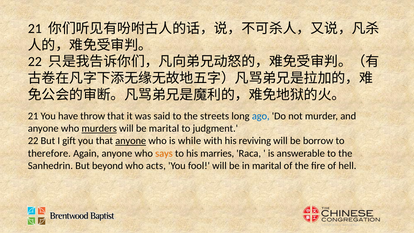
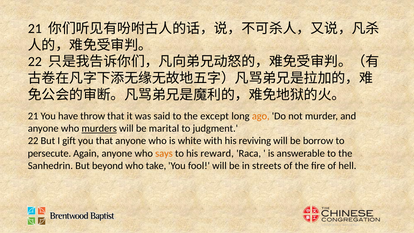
streets: streets -> except (215, 116)
ago colour: blue -> orange (261, 116)
anyone underline: present -> none (131, 141)
while: while -> white (190, 141)
therefore: therefore -> persecute (49, 153)
marries: marries -> reward (217, 153)
acts: acts -> take (156, 166)
in marital: marital -> streets (267, 166)
